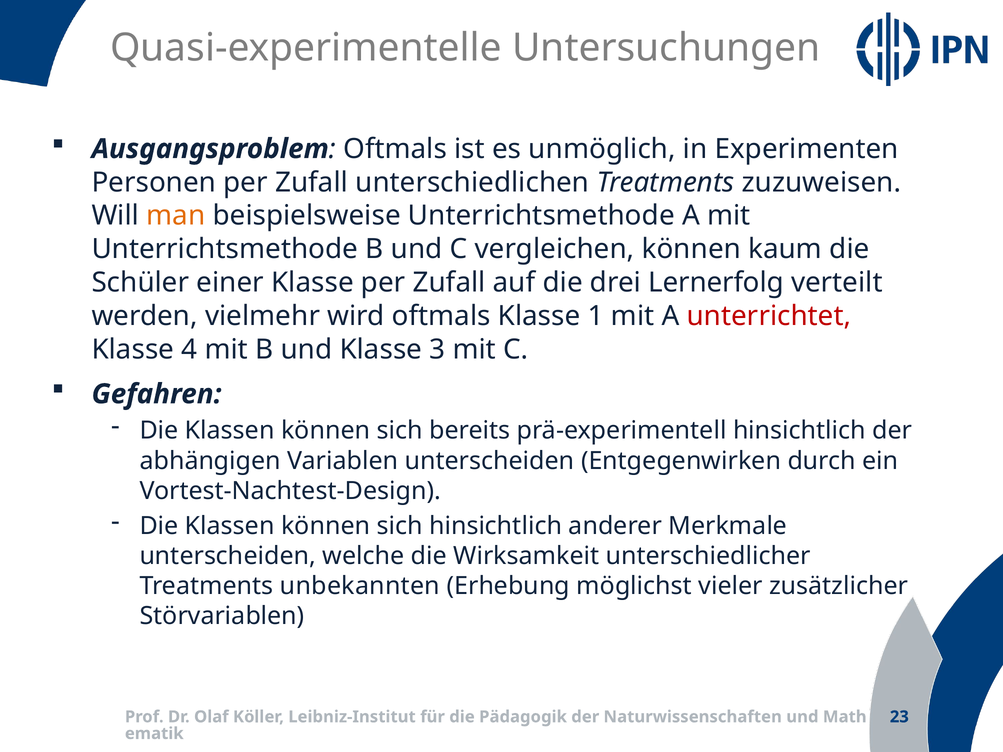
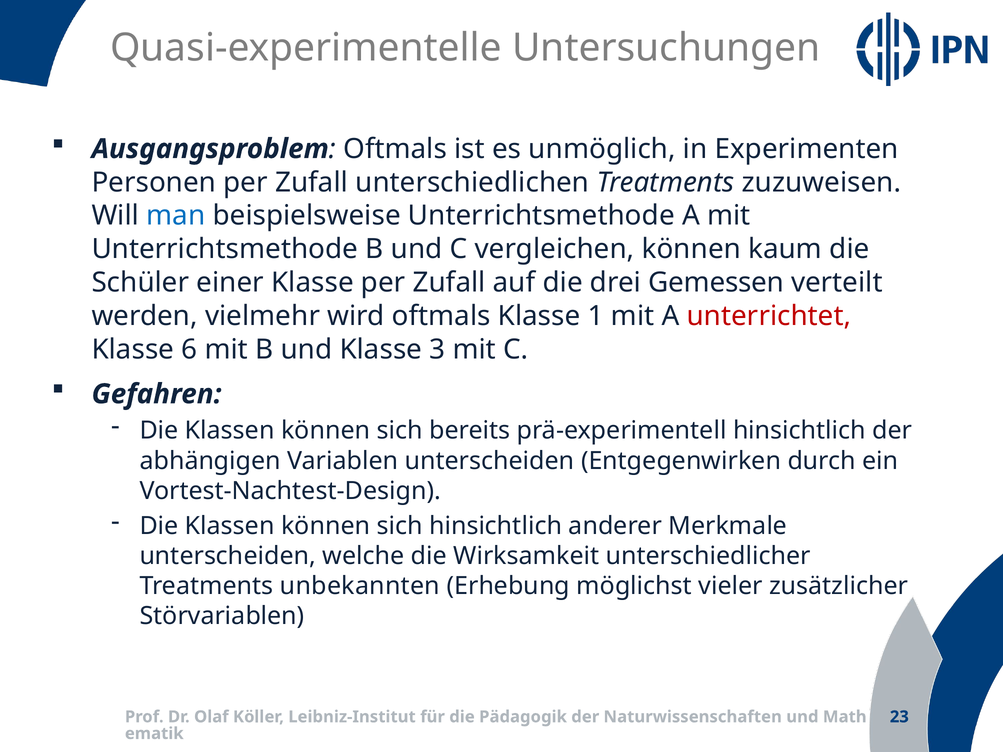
man colour: orange -> blue (176, 216)
Lernerfolg: Lernerfolg -> Gemessen (716, 283)
4: 4 -> 6 (189, 350)
